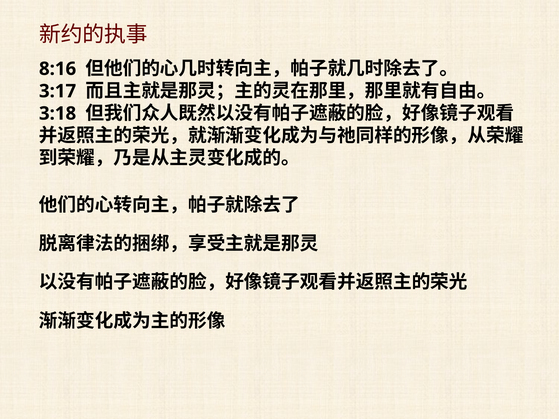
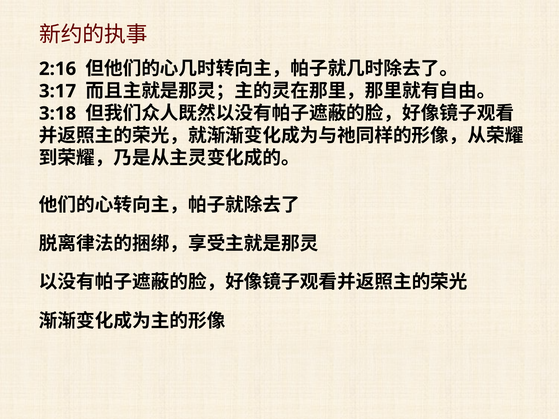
8:16: 8:16 -> 2:16 (58, 69)
